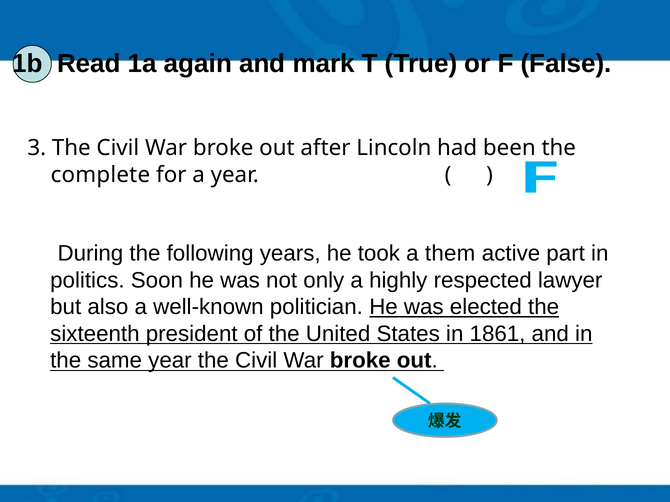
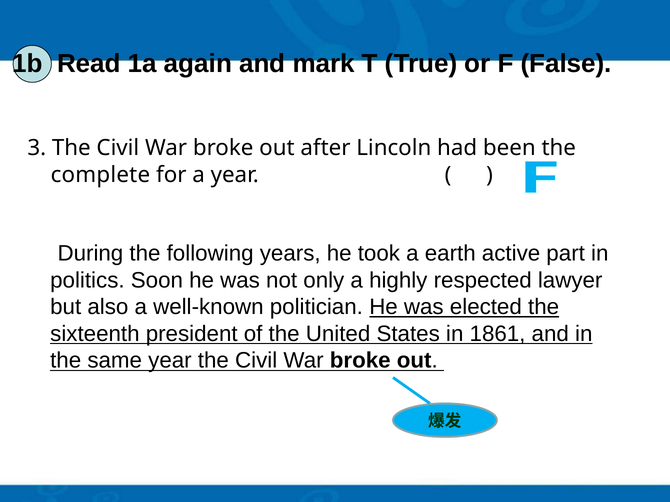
them: them -> earth (450, 254)
